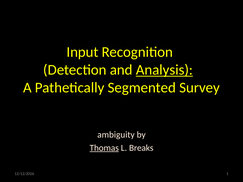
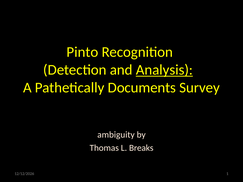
Input: Input -> Pinto (82, 52)
Segmented: Segmented -> Documents (142, 88)
Thomas underline: present -> none (104, 148)
